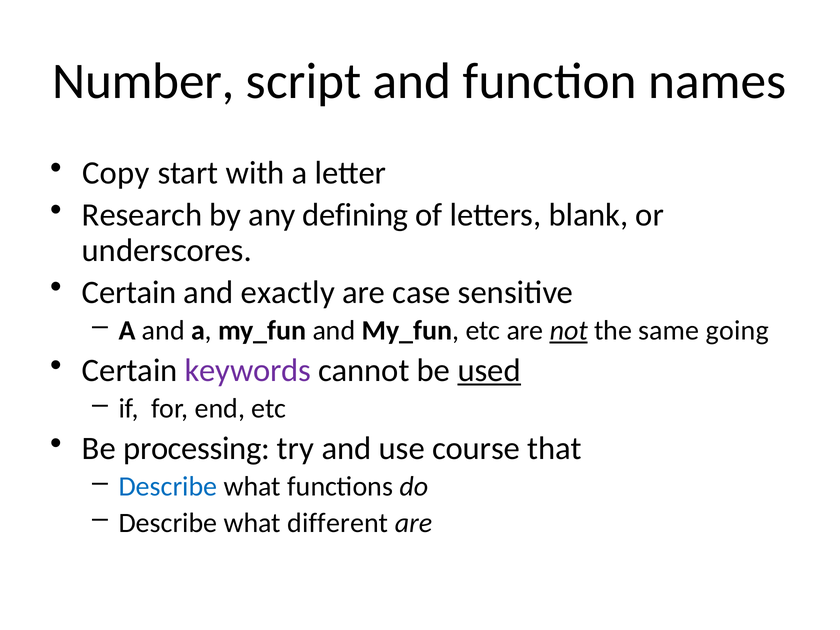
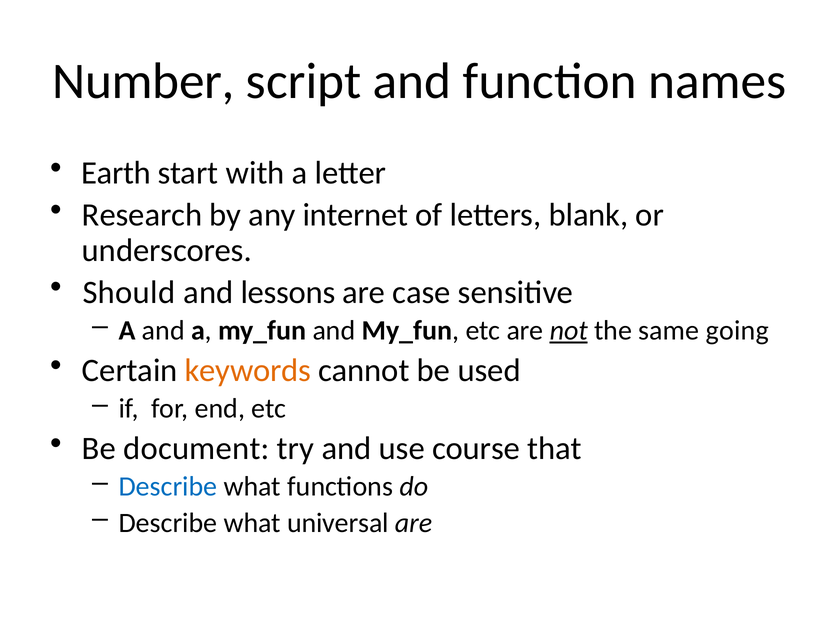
Copy: Copy -> Earth (116, 173)
defining: defining -> internet (355, 215)
Certain: Certain -> Should (129, 292)
exactly: exactly -> lessons (288, 292)
keywords colour: purple -> orange (248, 370)
used underline: present -> none (489, 370)
processing: processing -> document (196, 449)
different: different -> universal (338, 523)
